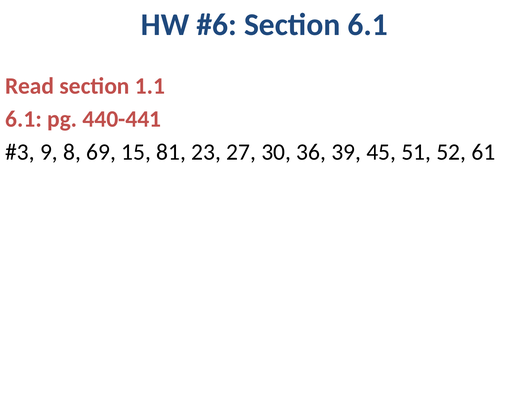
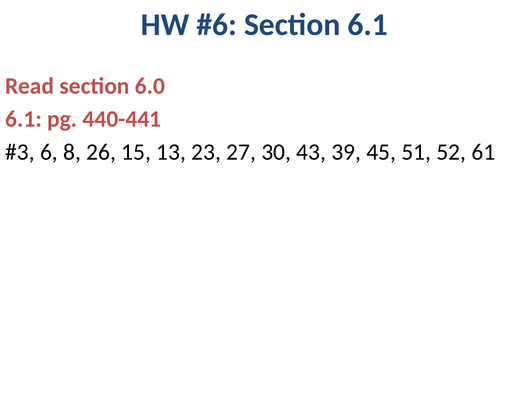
1.1: 1.1 -> 6.0 (150, 86)
9: 9 -> 6 (49, 152)
69: 69 -> 26 (101, 152)
81: 81 -> 13 (171, 152)
36: 36 -> 43 (311, 152)
